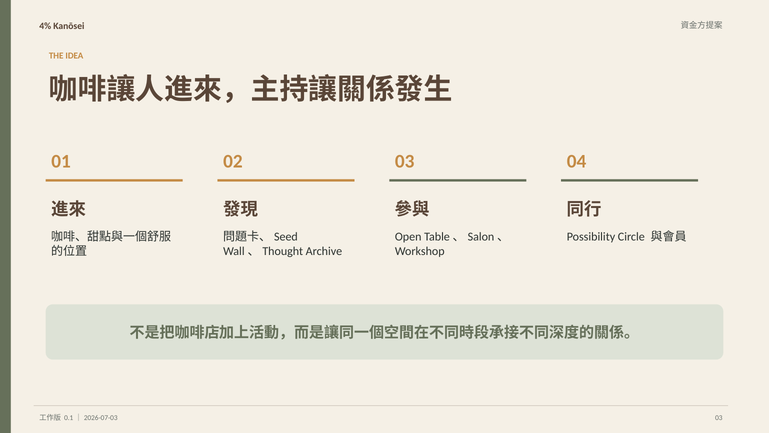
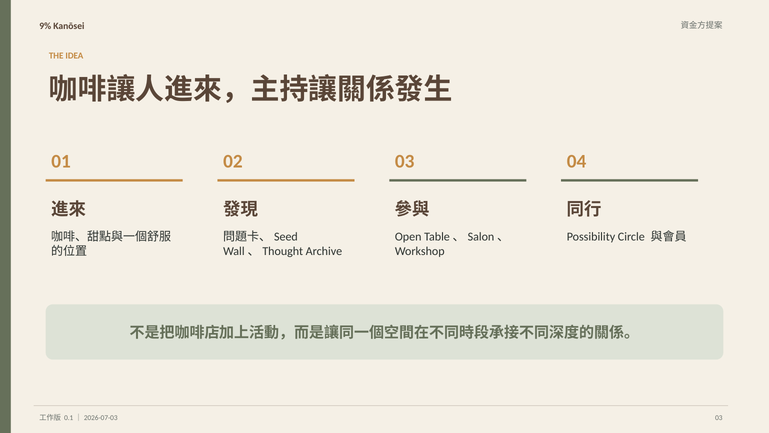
4%: 4% -> 9% (45, 26)
